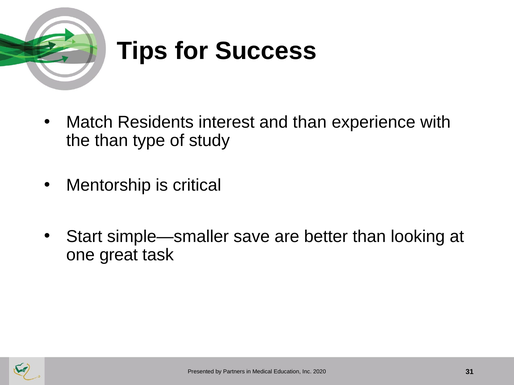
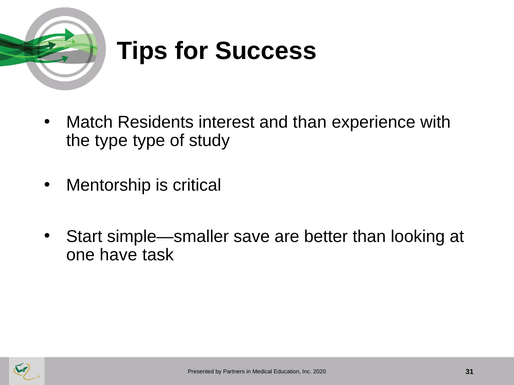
the than: than -> type (111, 141)
great: great -> have (118, 255)
